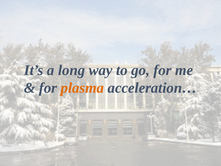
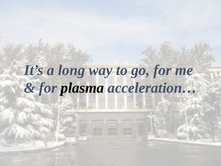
plasma colour: orange -> black (82, 88)
